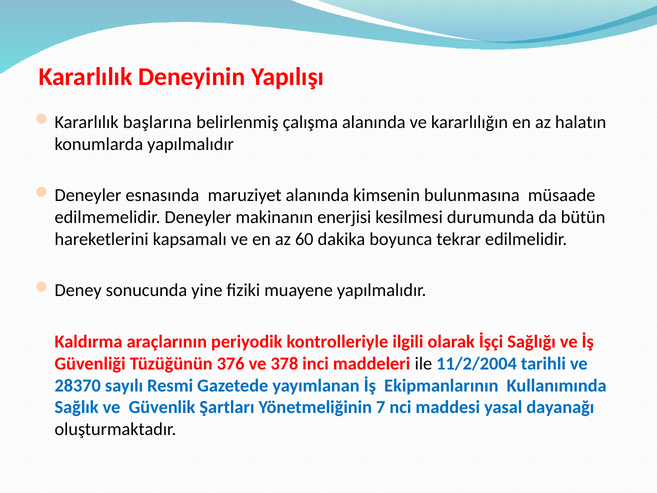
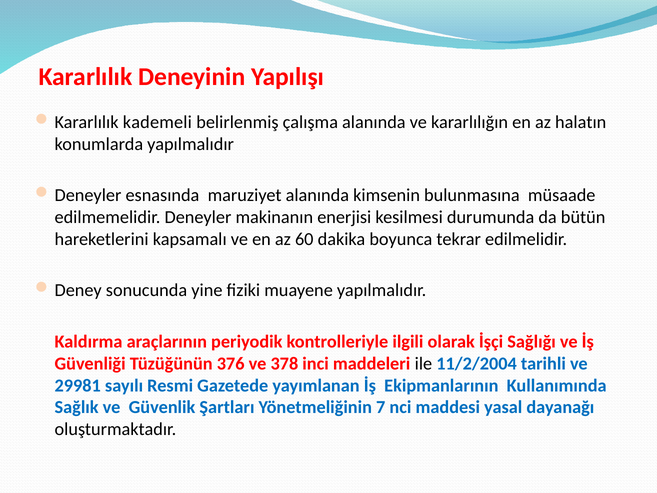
başlarına: başlarına -> kademeli (157, 122)
28370: 28370 -> 29981 (78, 385)
